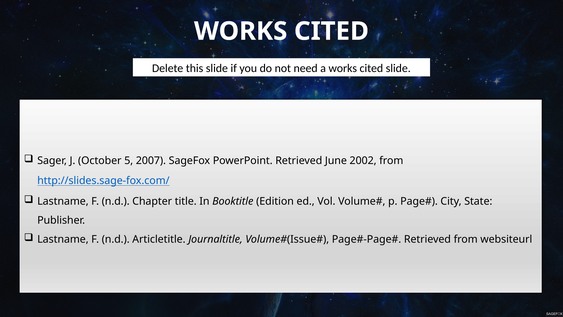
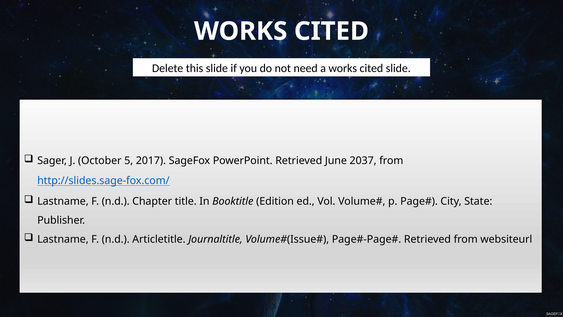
2007: 2007 -> 2017 (151, 161)
2002: 2002 -> 2037 (363, 161)
